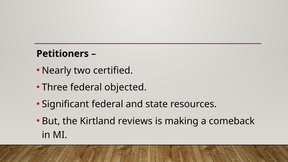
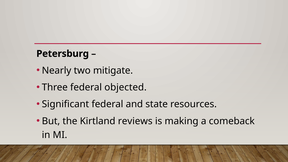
Petitioners: Petitioners -> Petersburg (63, 54)
certified: certified -> mitigate (113, 71)
